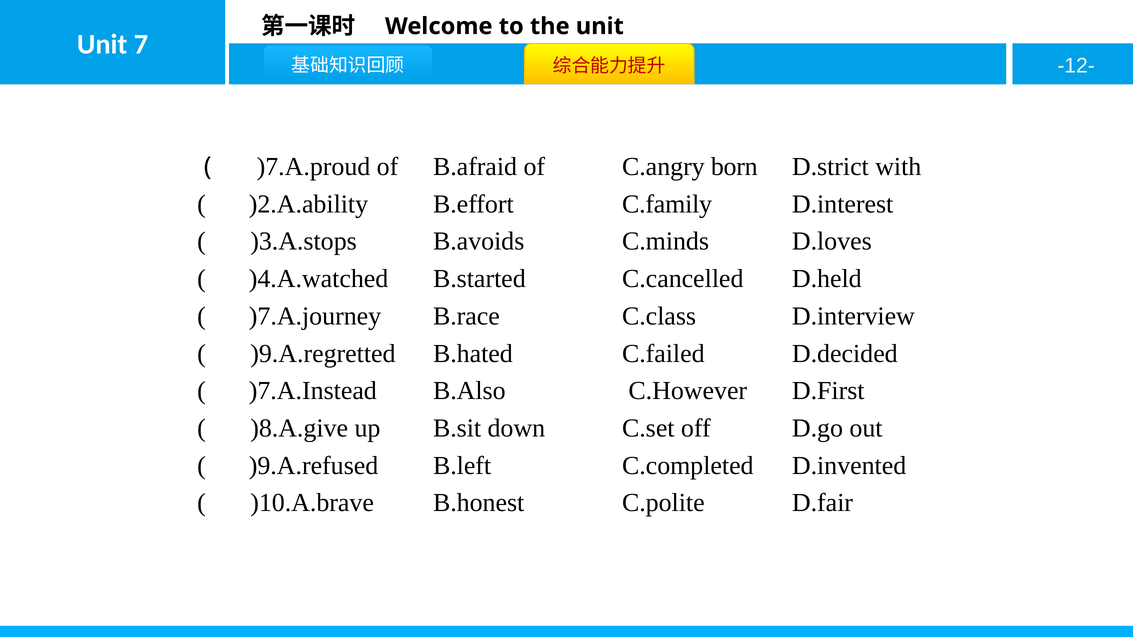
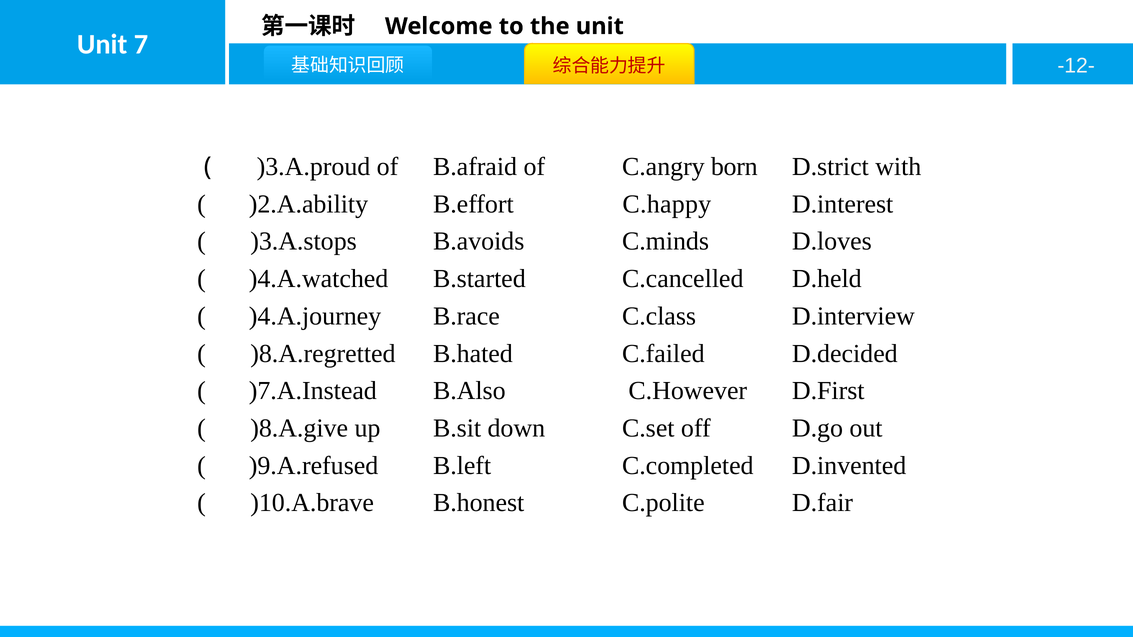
)7.A.proud: )7.A.proud -> )3.A.proud (314, 167)
C.family: C.family -> C.happy (667, 204)
)7.A.journey: )7.A.journey -> )4.A.journey (315, 316)
)9.A.regretted: )9.A.regretted -> )8.A.regretted (323, 354)
